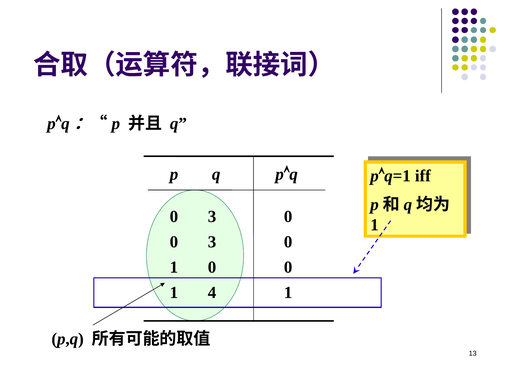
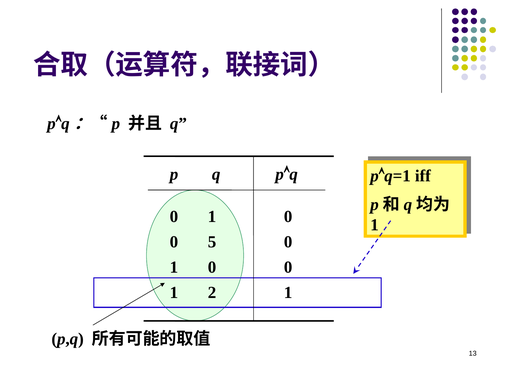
3: 3 -> 1 (212, 217)
3: 3 -> 5 (212, 242)
4: 4 -> 2 (212, 293)
